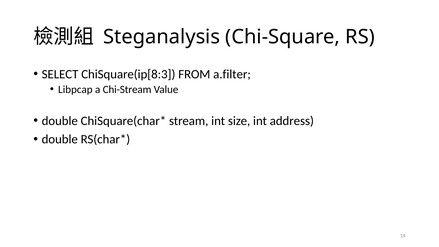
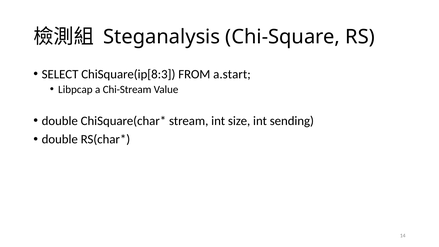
a.filter: a.filter -> a.start (232, 74)
address: address -> sending (292, 121)
